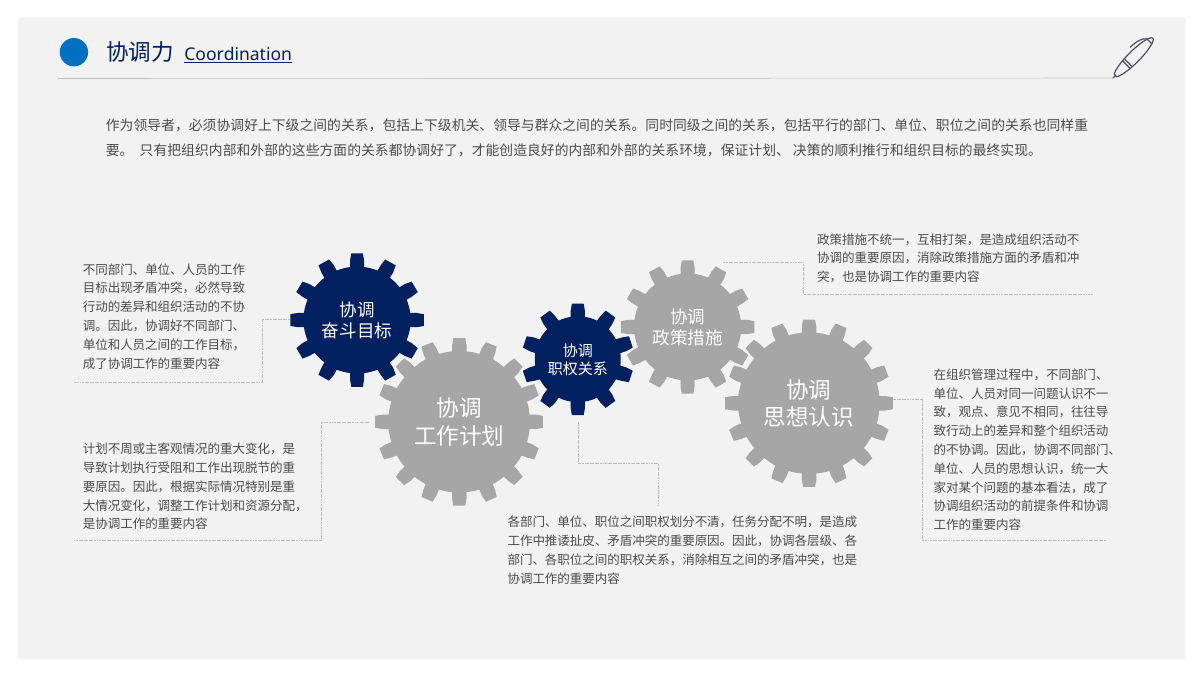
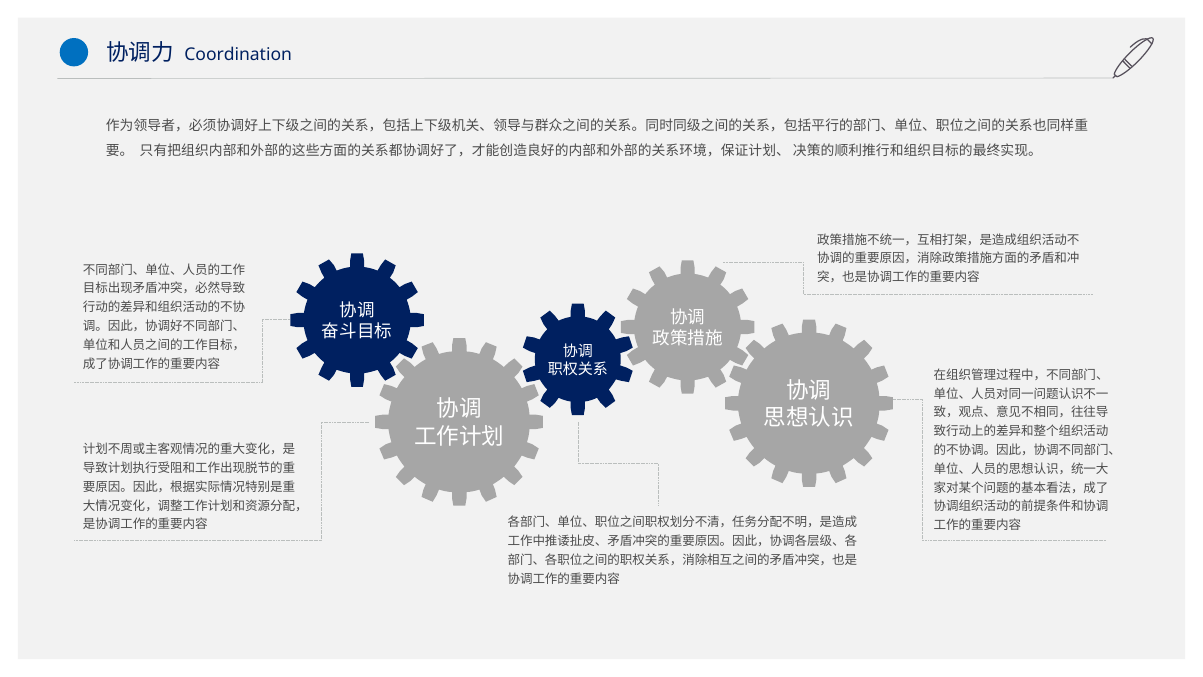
Coordination underline: present -> none (238, 55)
